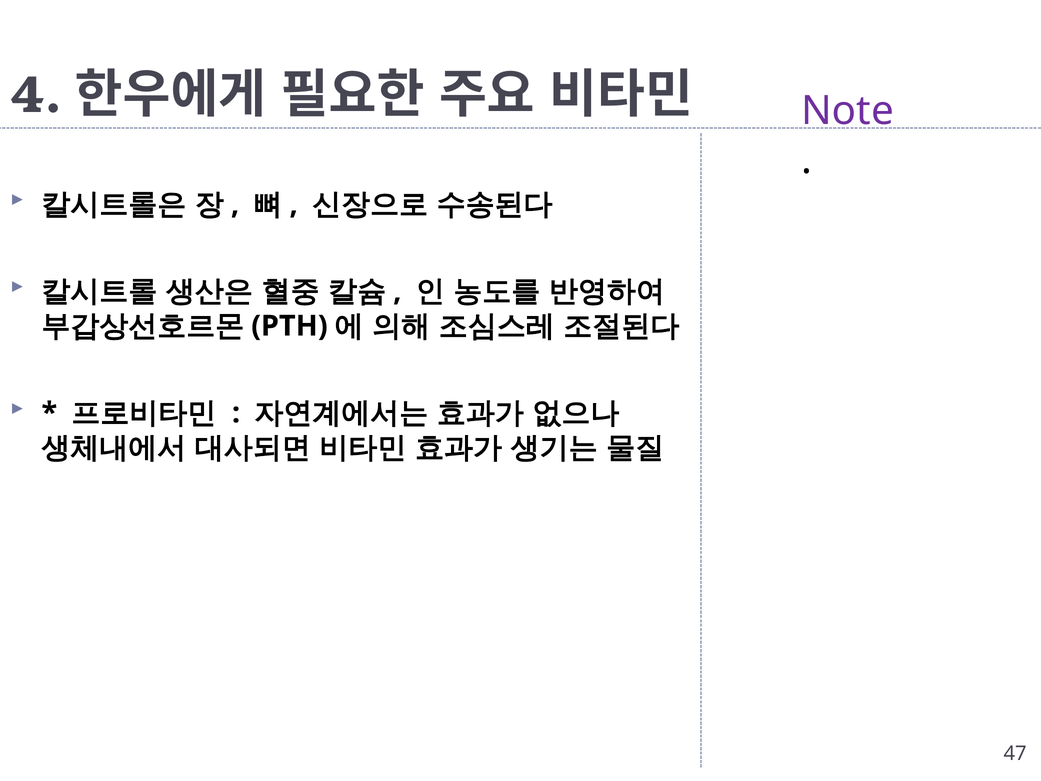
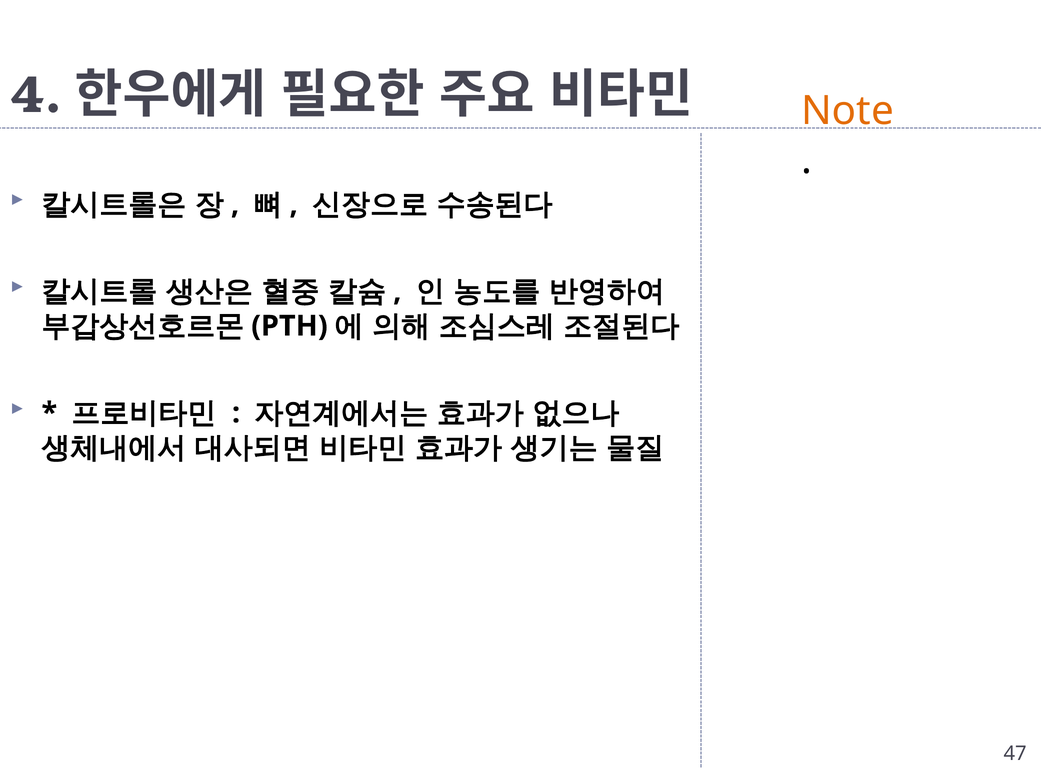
Note colour: purple -> orange (848, 111)
